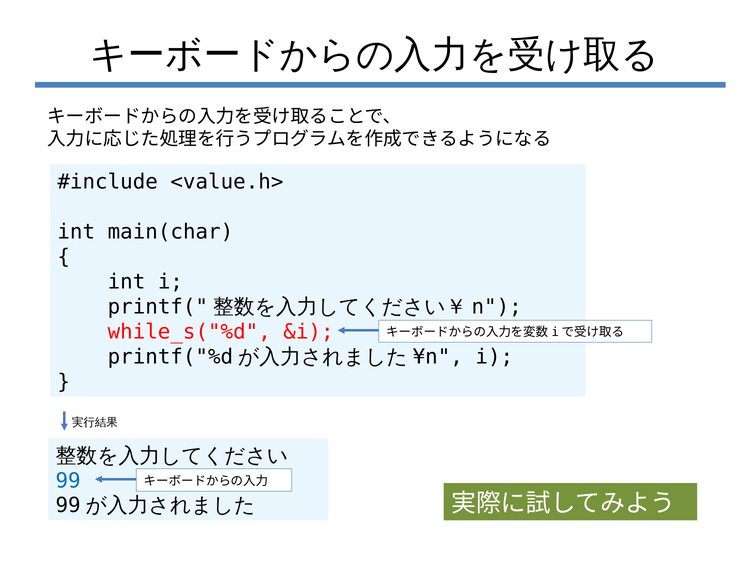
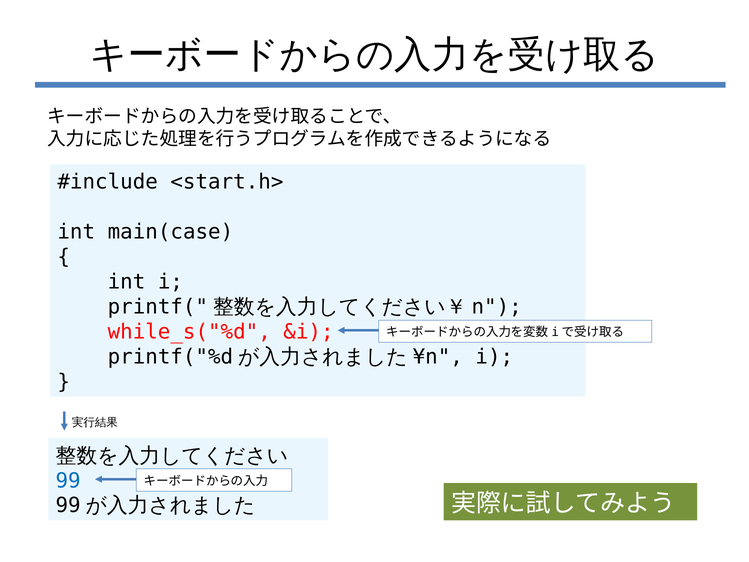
<value.h>: <value.h> -> <start.h> (227, 182)
main(char: main(char -> main(case (170, 232)
